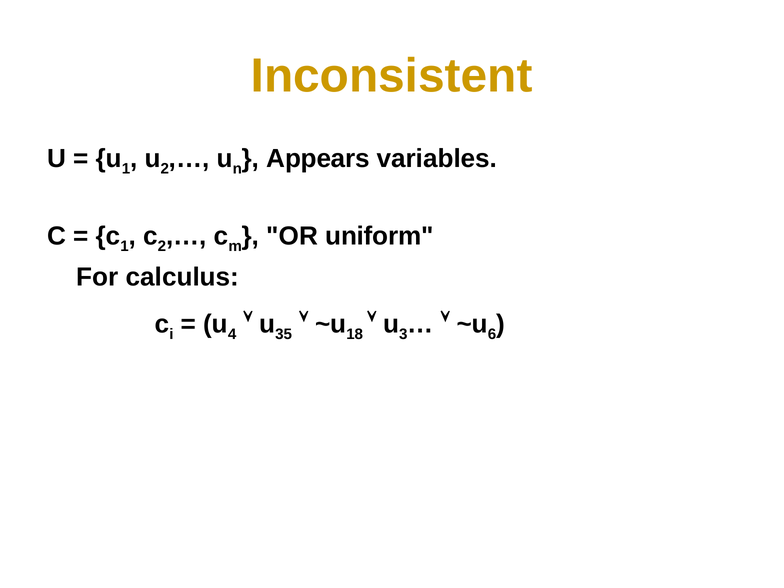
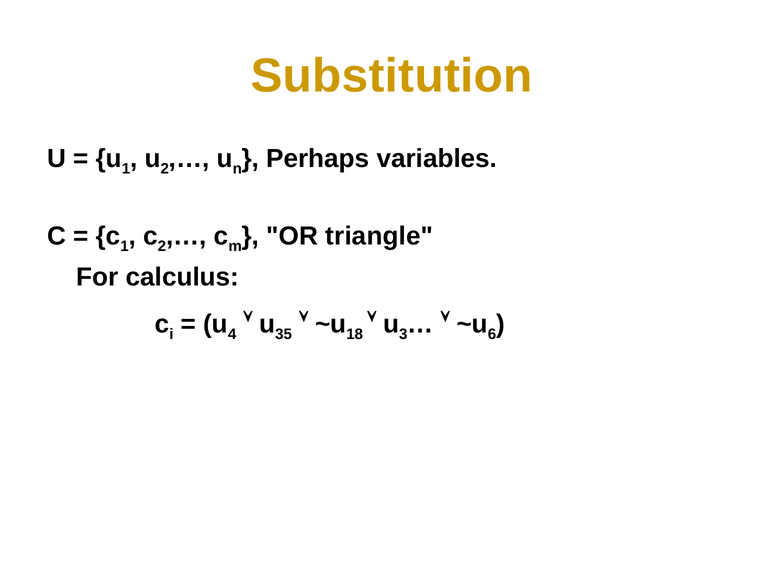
Inconsistent: Inconsistent -> Substitution (392, 76)
Appears: Appears -> Perhaps (318, 159)
uniform: uniform -> triangle (379, 236)
